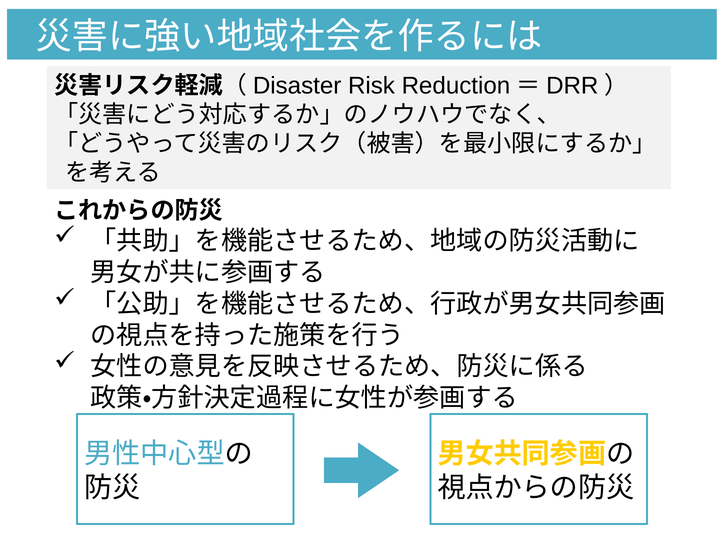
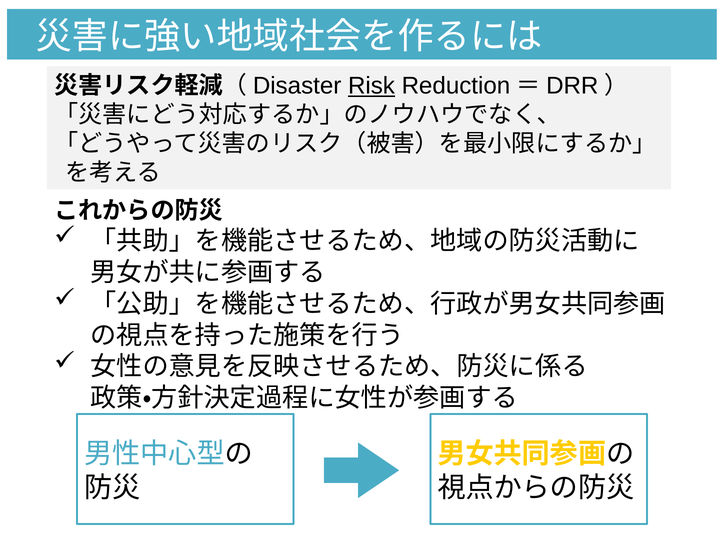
Risk underline: none -> present (371, 86)
